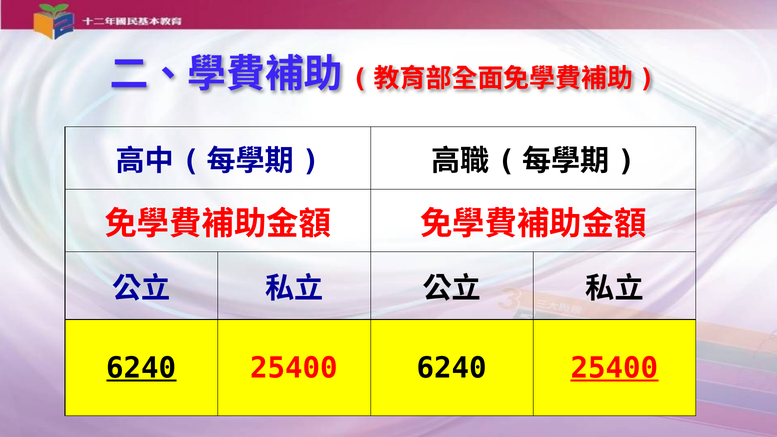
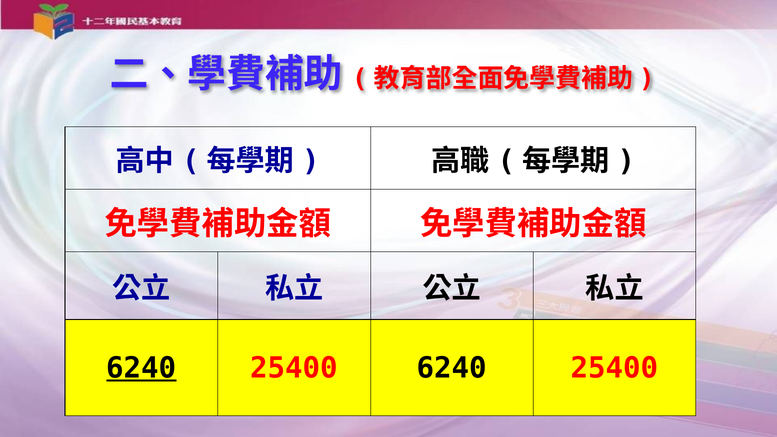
25400 underline: present -> none (615, 368)
